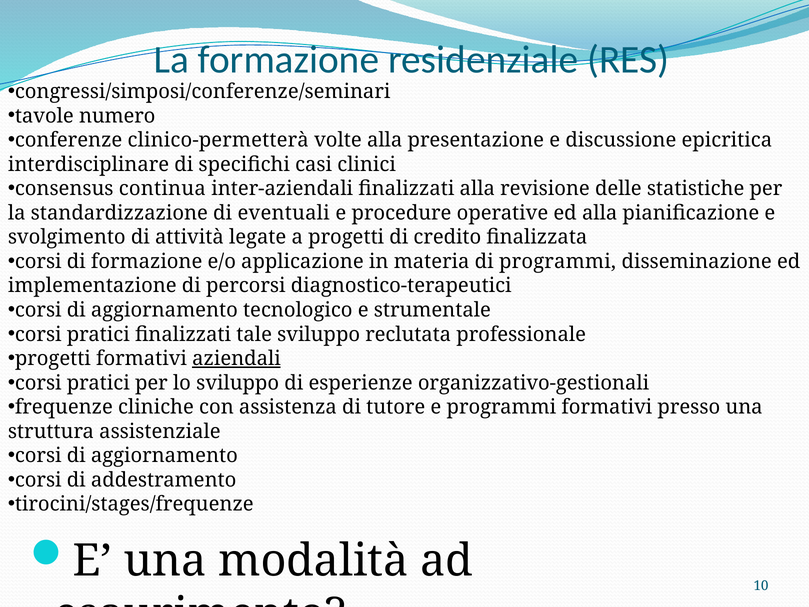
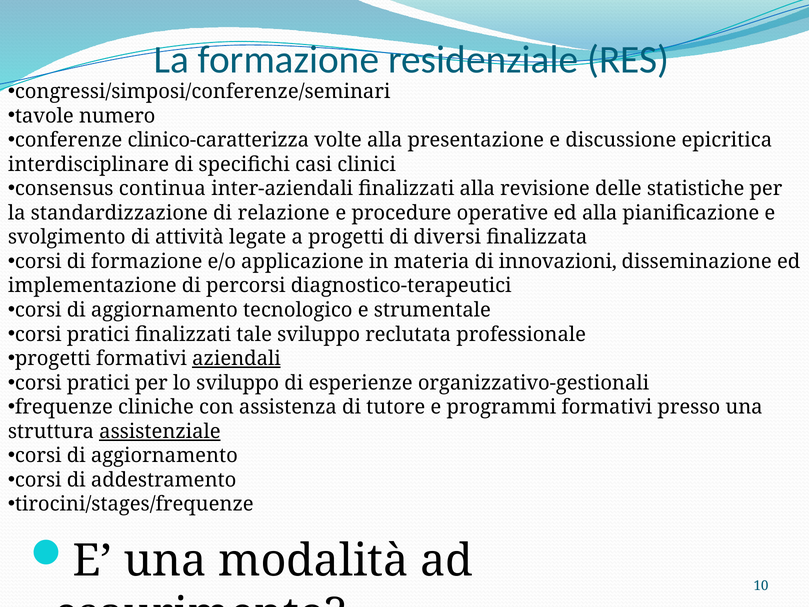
clinico-permetterà: clinico-permetterà -> clinico-caratterizza (218, 140)
eventuali: eventuali -> relazione (284, 213)
credito: credito -> diversi (447, 237)
di programmi: programmi -> innovazioni (558, 261)
assistenziale underline: none -> present (160, 431)
